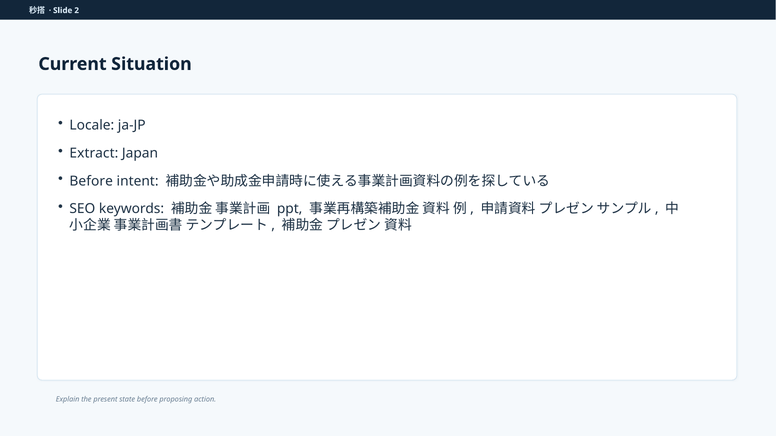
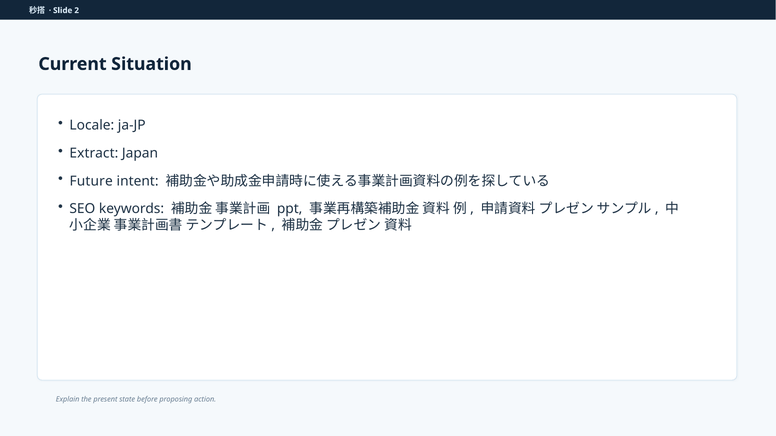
Before: Before -> Future (91, 181)
